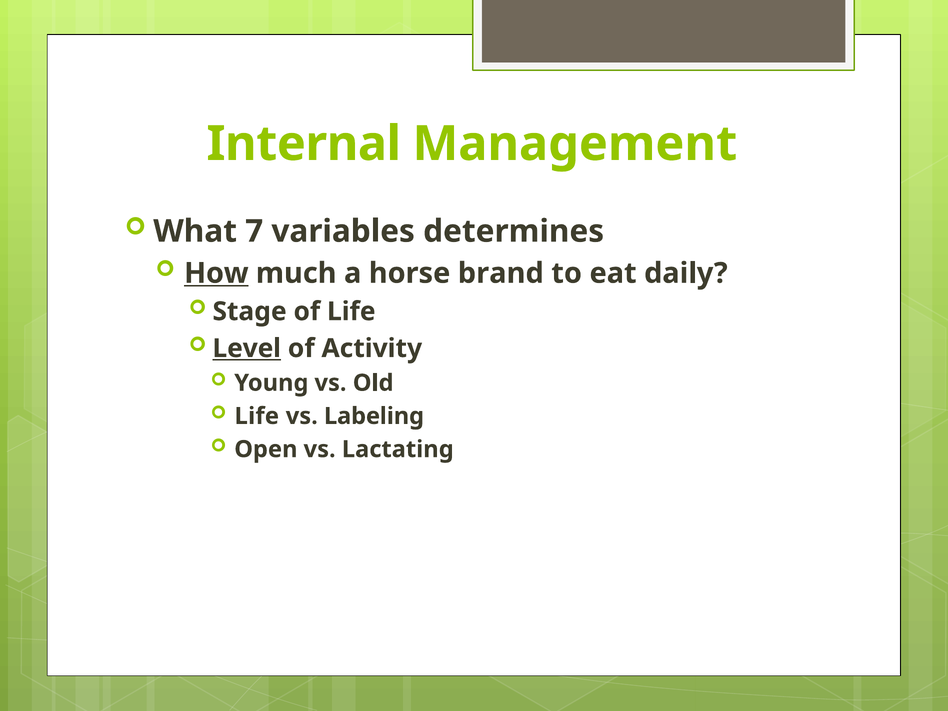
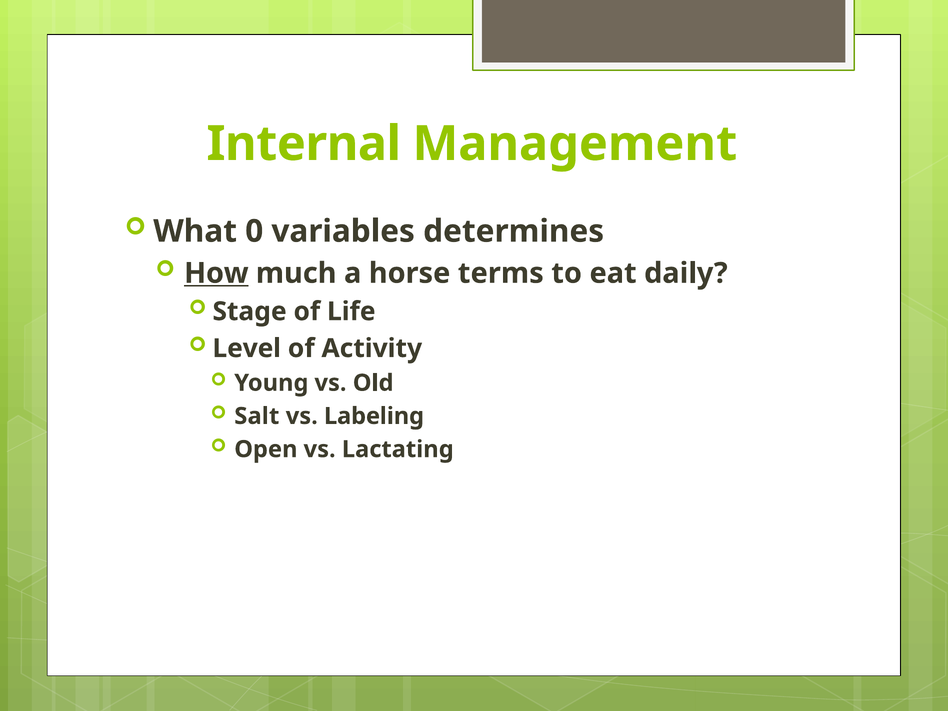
7: 7 -> 0 (254, 231)
brand: brand -> terms (501, 273)
Level underline: present -> none (247, 348)
Life: Life -> Salt (257, 416)
